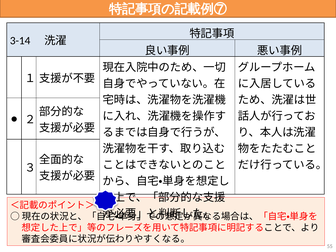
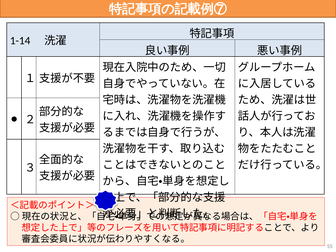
3-14: 3-14 -> 1-14 (20, 41)
